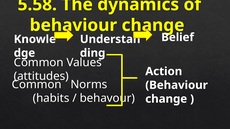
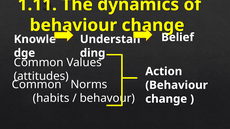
5.58: 5.58 -> 1.11 (37, 5)
